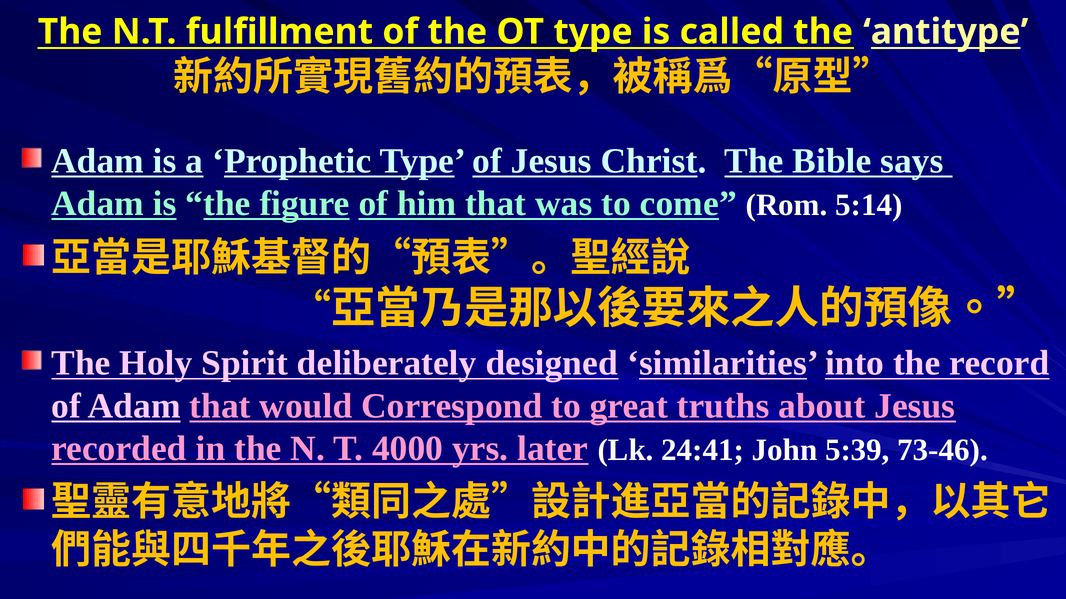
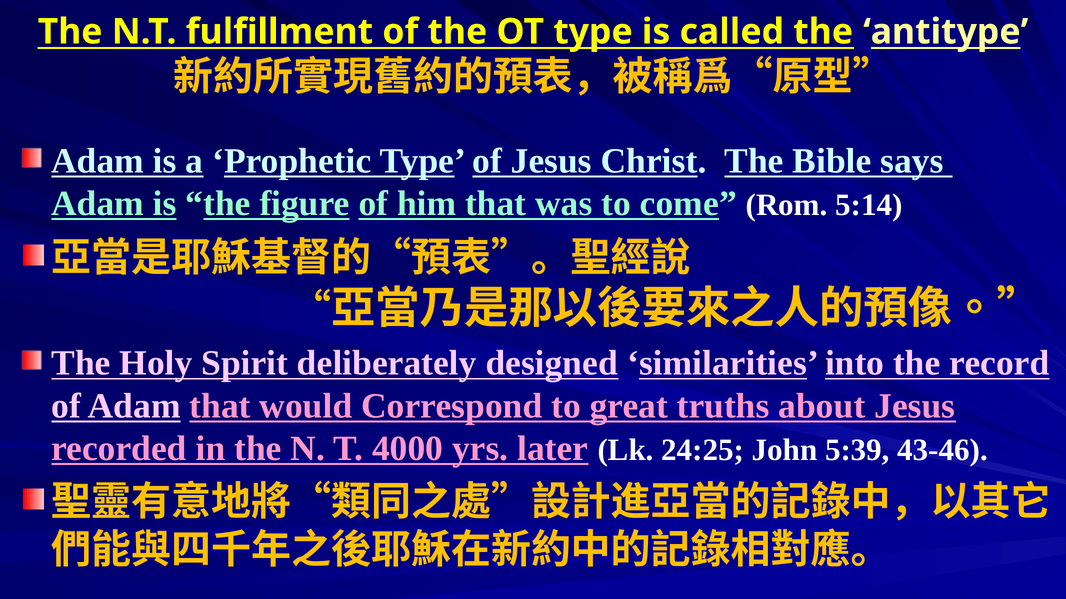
24:41: 24:41 -> 24:25 (703, 450)
73-46: 73-46 -> 43-46 (943, 450)
